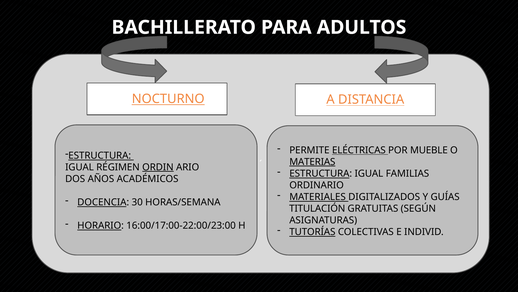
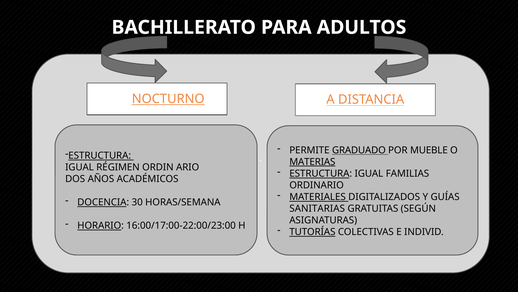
ELÉCTRICAS: ELÉCTRICAS -> GRADUADO (359, 150)
ORDIN underline: present -> none (158, 167)
TITULACIÓN: TITULACIÓN -> SANITARIAS (317, 208)
